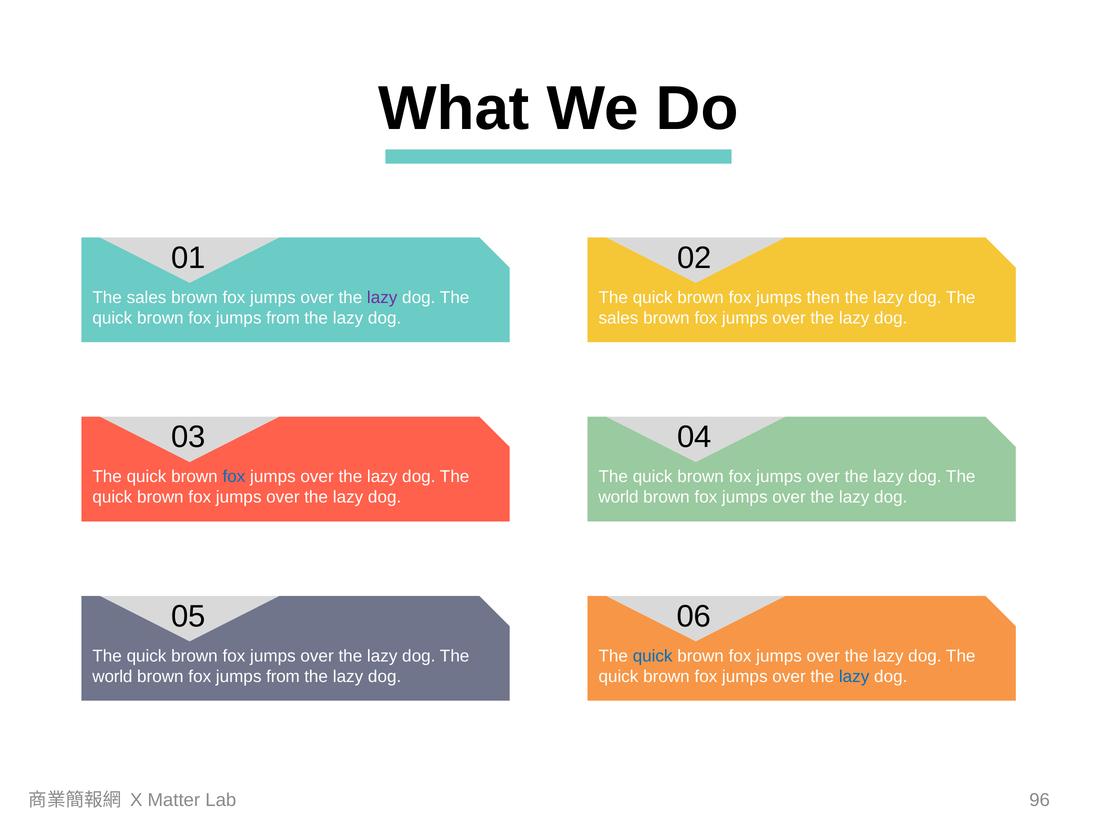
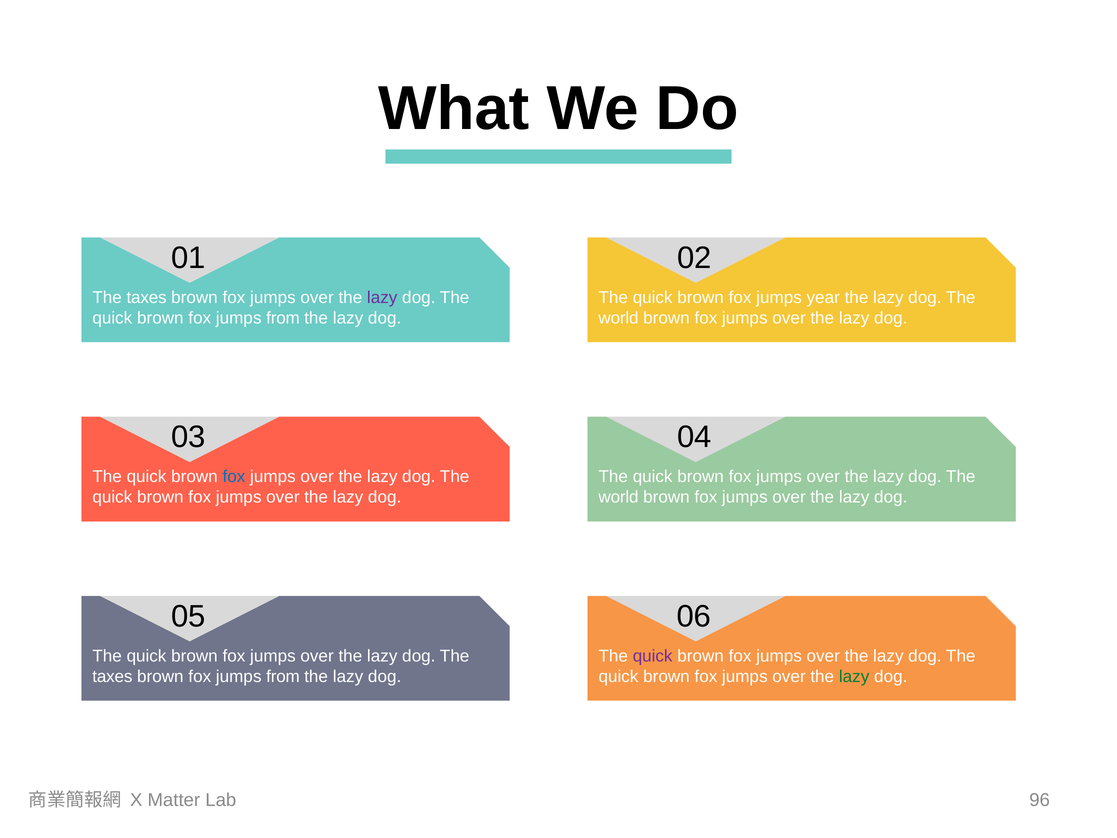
sales: sales -> taxes (147, 297)
then: then -> year (823, 297)
sales: sales -> world (619, 318)
quick colour: blue -> purple (653, 656)
world: world -> taxes (112, 676)
lazy colour: blue -> green (854, 676)
